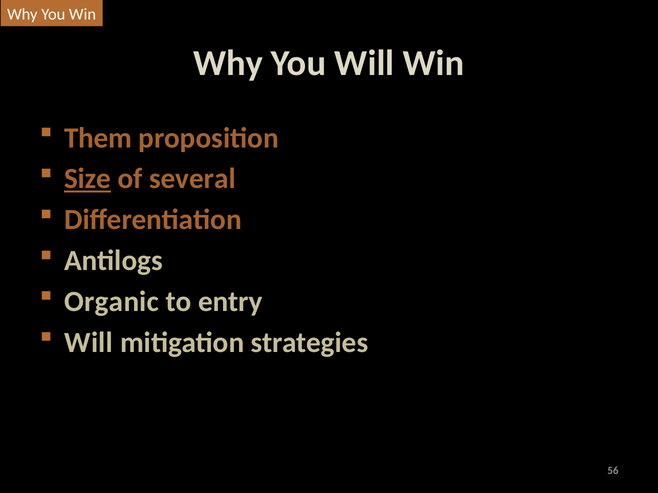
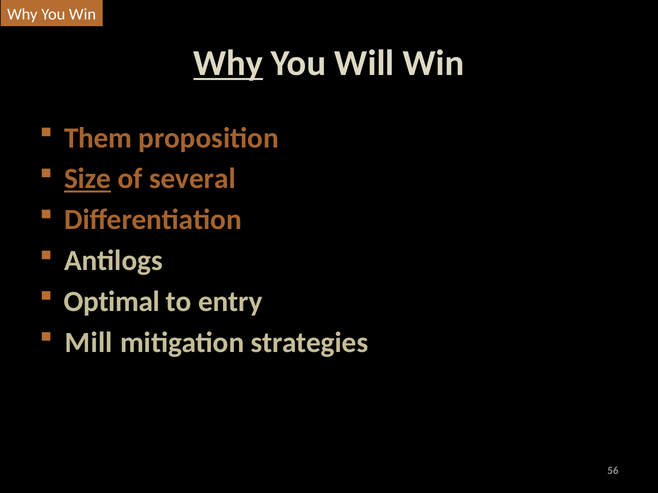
Why underline: none -> present (228, 63)
Organic: Organic -> Optimal (112, 302)
Will: Will -> Mill (89, 343)
